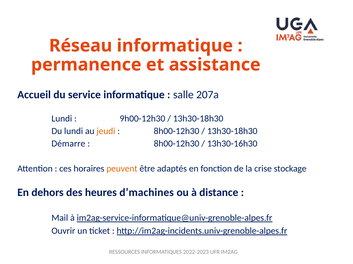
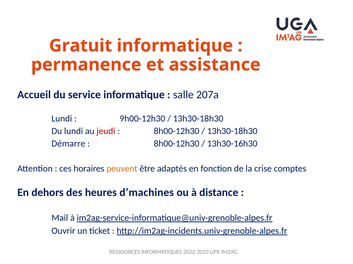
Réseau: Réseau -> Gratuit (81, 46)
jeudi colour: orange -> red (106, 131)
stockage: stockage -> comptes (290, 169)
